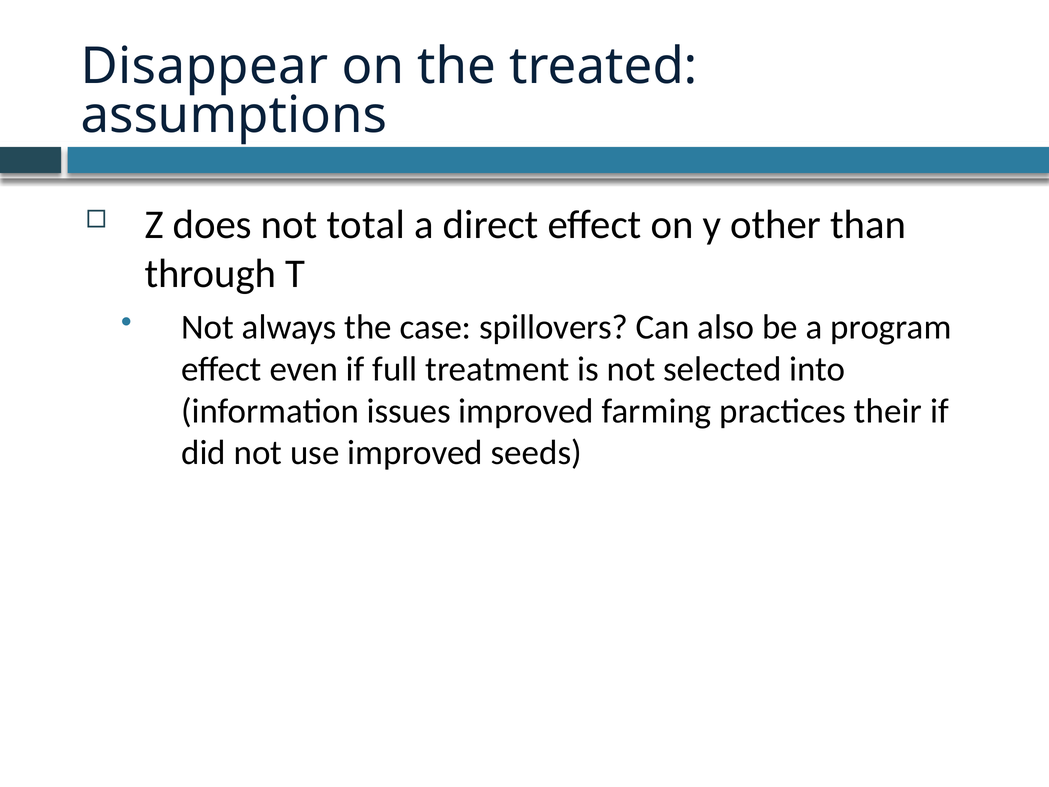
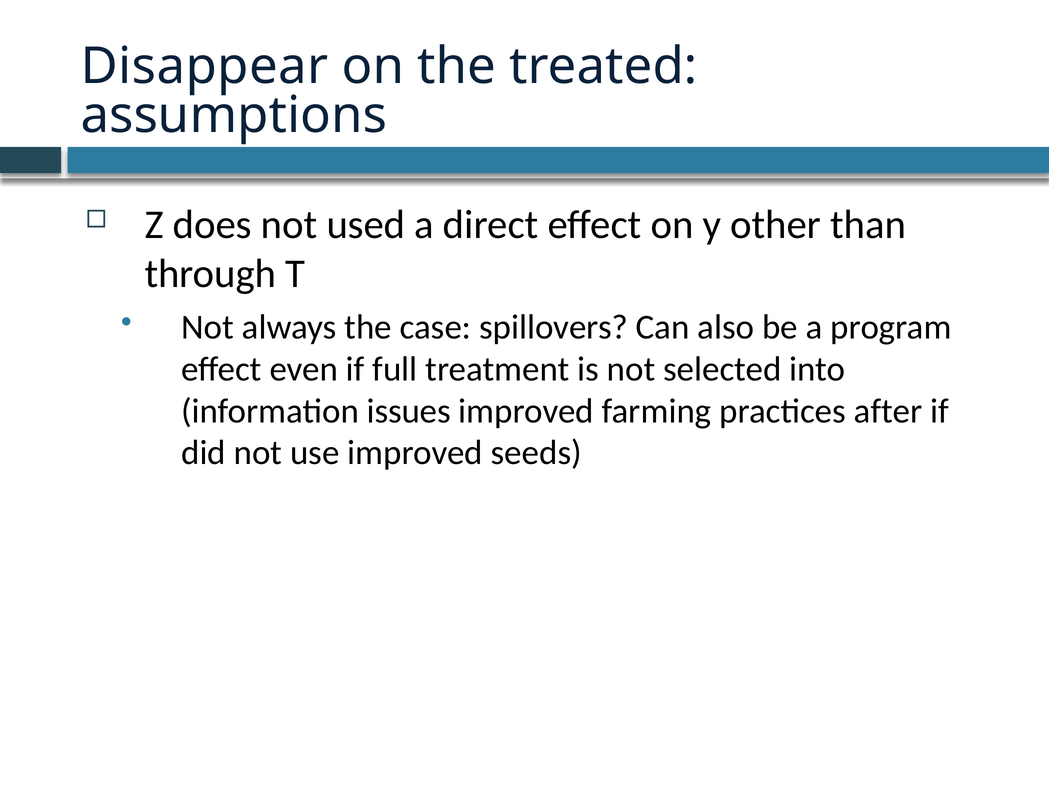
total: total -> used (366, 225)
their: their -> after (888, 411)
